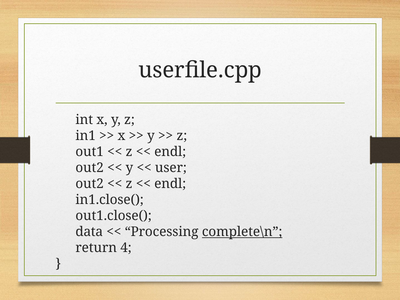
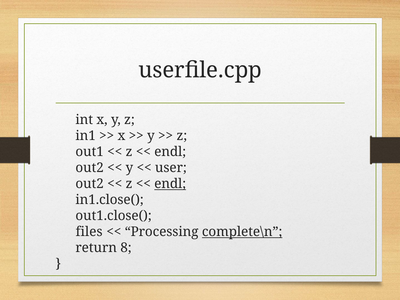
endl underline: none -> present (170, 184)
data: data -> files (89, 232)
4: 4 -> 8 (126, 248)
